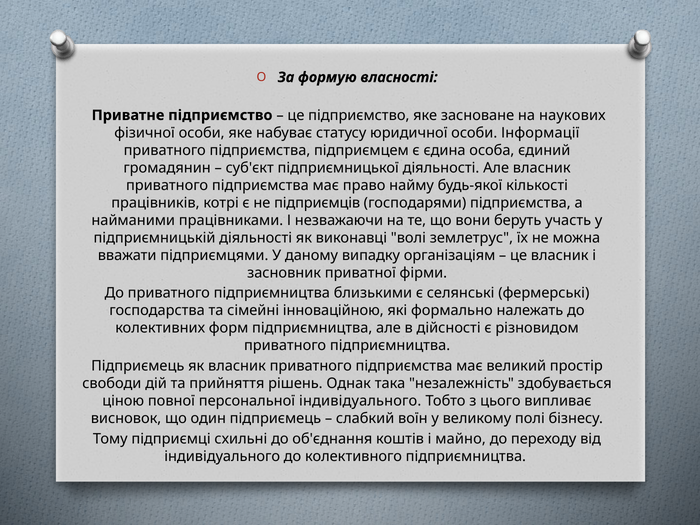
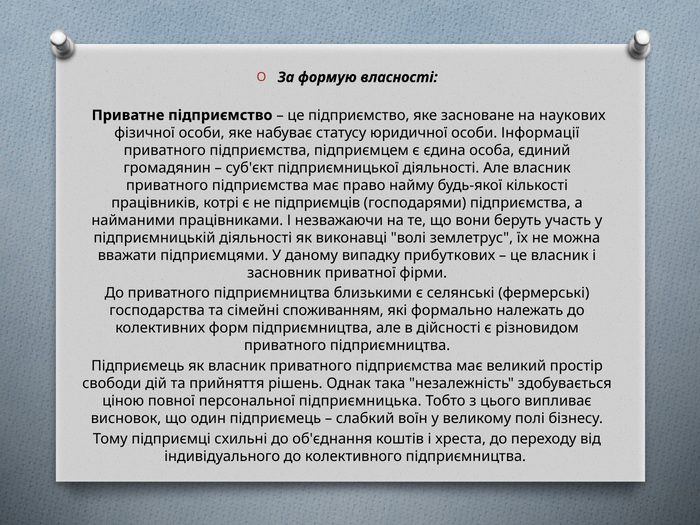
організаціям: організаціям -> прибуткових (449, 255)
інноваційною: інноваційною -> споживанням (333, 311)
персональної індивідуального: індивідуального -> підприємницька (360, 401)
майно: майно -> хреста (461, 439)
